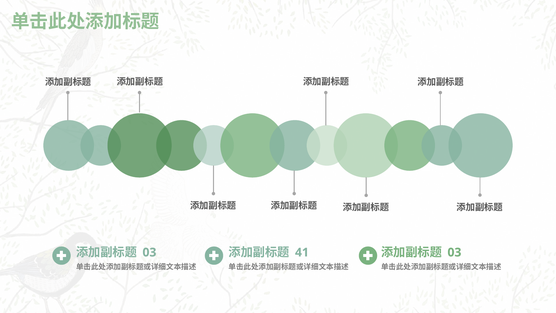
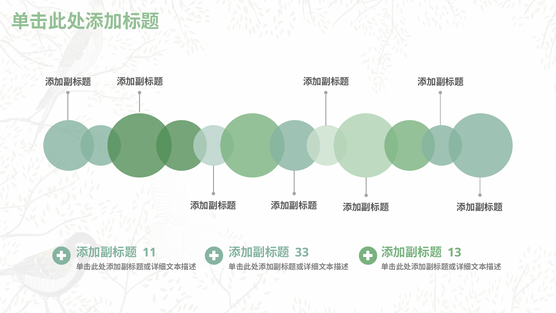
03: 03 -> 11 (149, 252)
41: 41 -> 33 (302, 252)
03: 03 -> 13 (454, 252)
